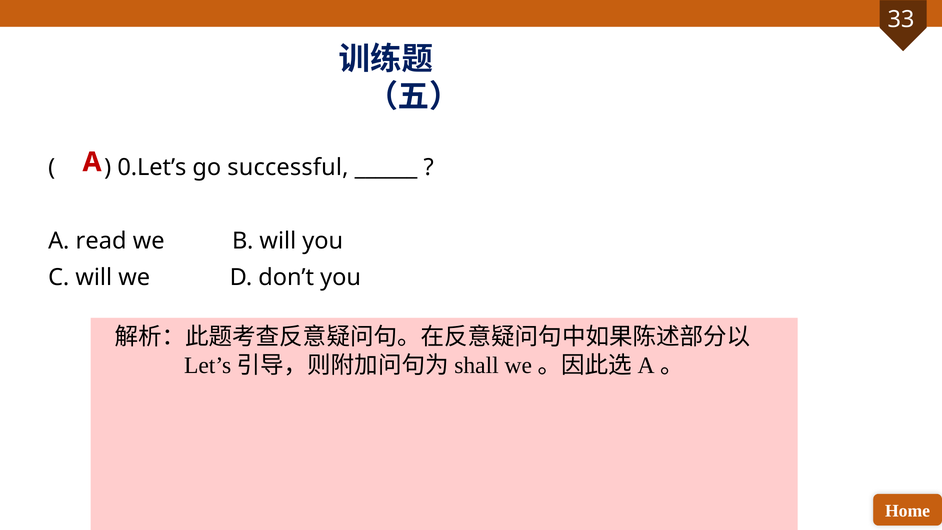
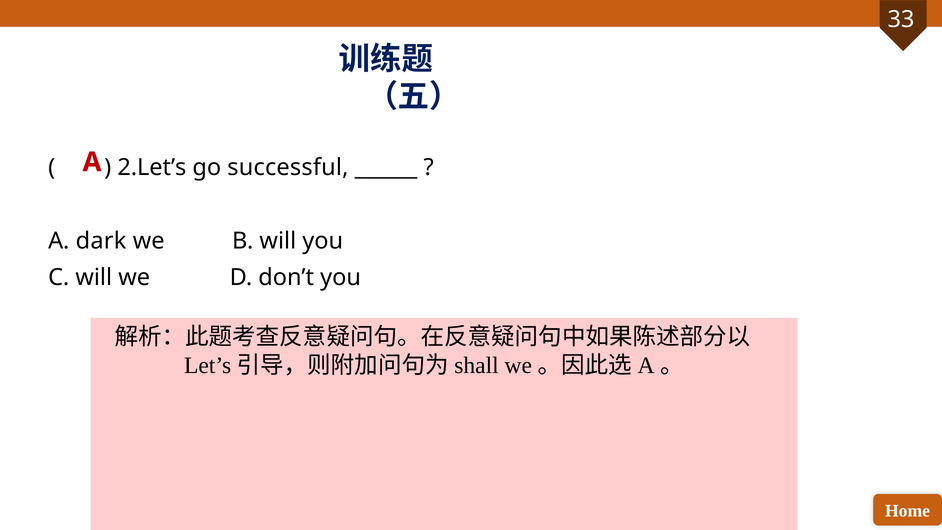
0.Let’s: 0.Let’s -> 2.Let’s (152, 167)
read: read -> dark (101, 241)
